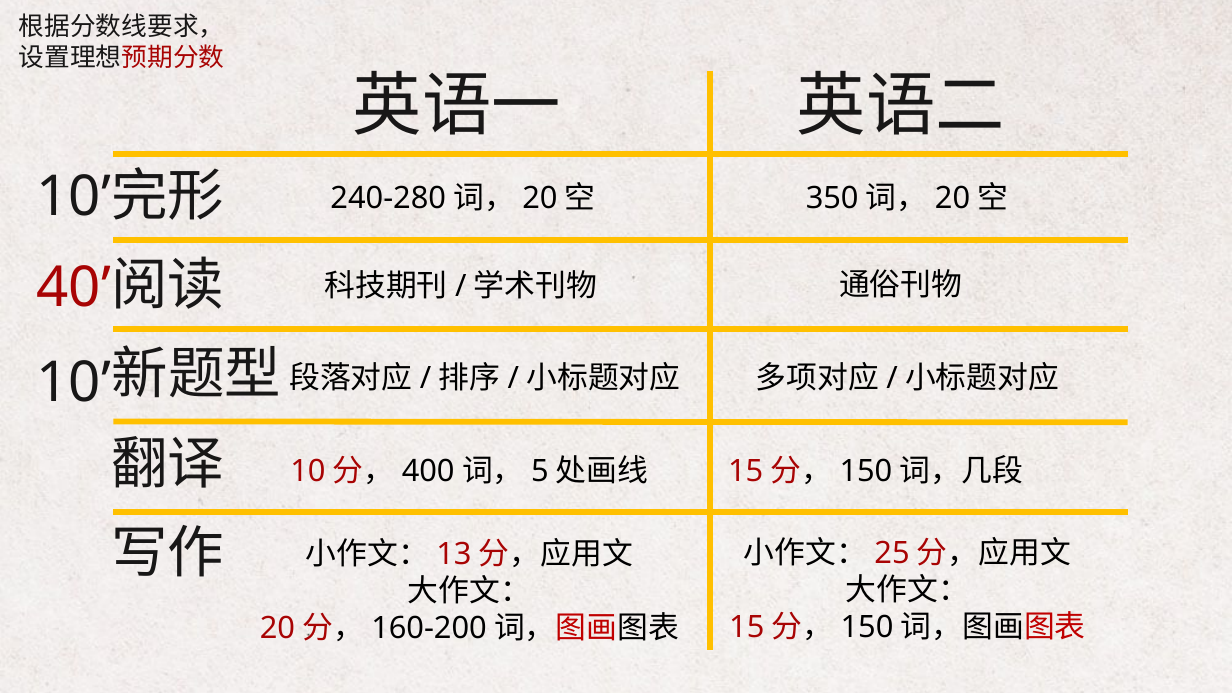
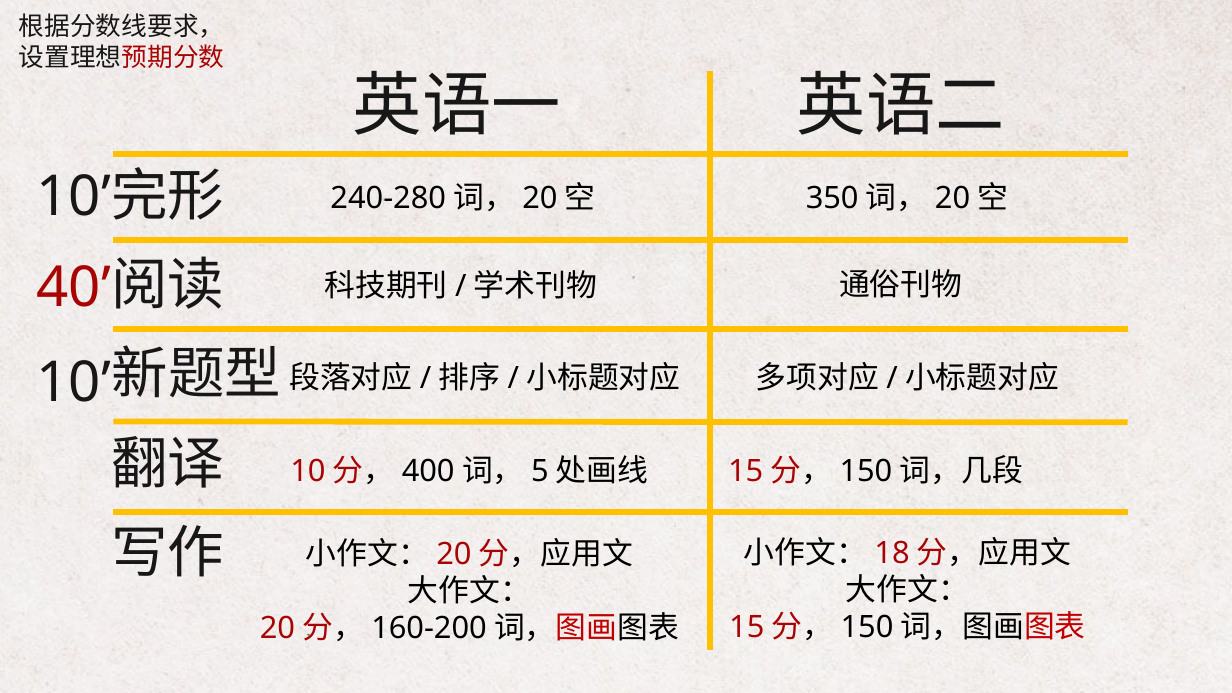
25: 25 -> 18 (892, 554)
13: 13 -> 20 (454, 554)
